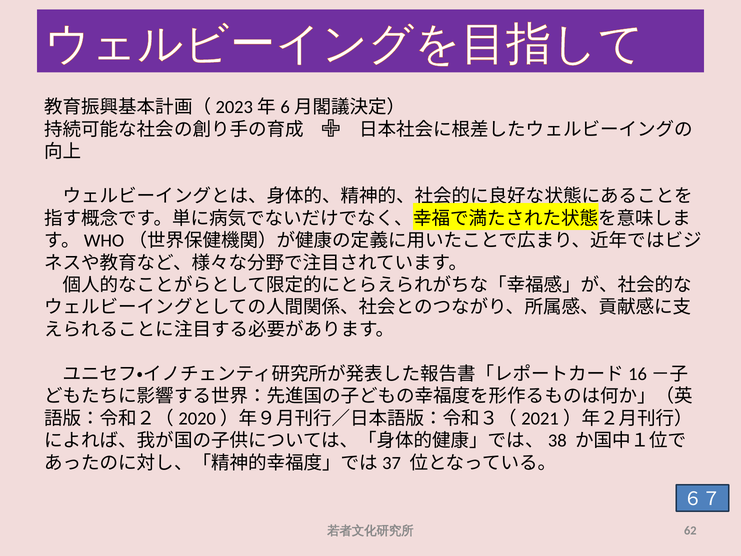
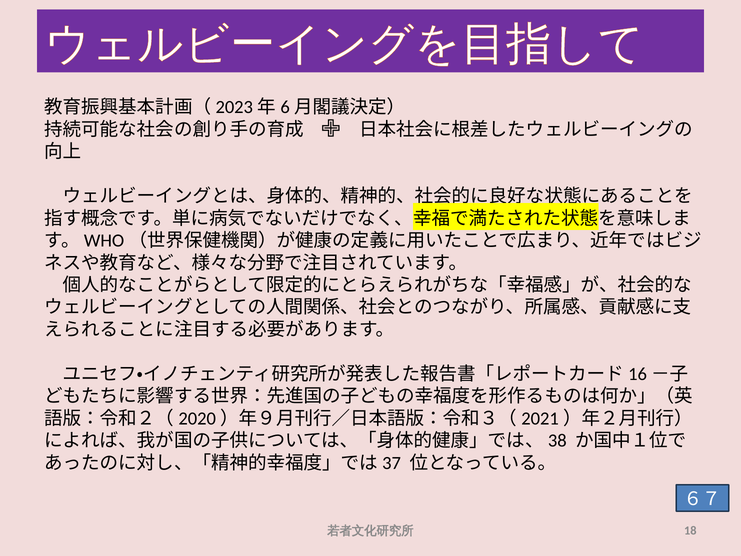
62: 62 -> 18 (690, 531)
